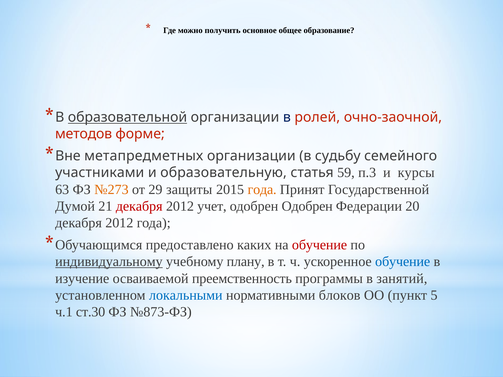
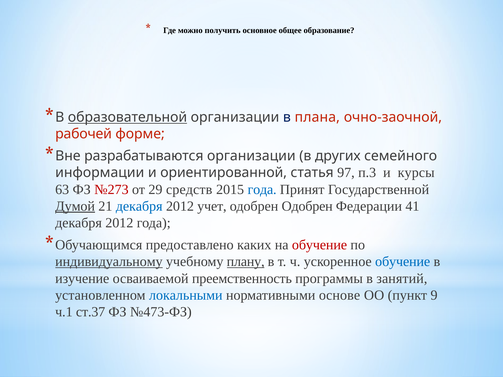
ролей: ролей -> плана (317, 117)
методов: методов -> рабочей (84, 134)
метапредметных: метапредметных -> разрабатываются (144, 156)
судьбу: судьбу -> других (338, 156)
участниками: участниками -> информации (100, 173)
образовательную: образовательную -> ориентированной (224, 173)
59: 59 -> 97 (346, 173)
№273 colour: orange -> red (111, 190)
защиты: защиты -> средств (189, 190)
года colour: orange -> blue (262, 190)
Думой underline: none -> present (75, 206)
декабря colour: red -> blue (139, 206)
20: 20 -> 41 (412, 206)
плану underline: none -> present (246, 262)
блоков: блоков -> основе (340, 295)
5: 5 -> 9 (434, 295)
ст.30: ст.30 -> ст.37 (91, 312)
№873-ФЗ: №873-ФЗ -> №473-ФЗ (161, 312)
